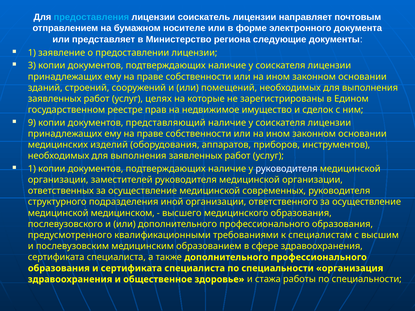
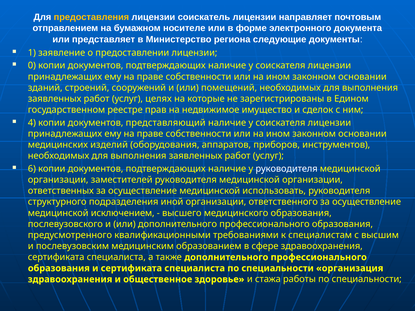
предоставления colour: light blue -> yellow (91, 17)
3: 3 -> 0 (32, 66)
9: 9 -> 4 (32, 123)
1: 1 -> 6 (32, 169)
современных: современных -> использовать (274, 191)
медицинском: медицинском -> исключением (123, 213)
